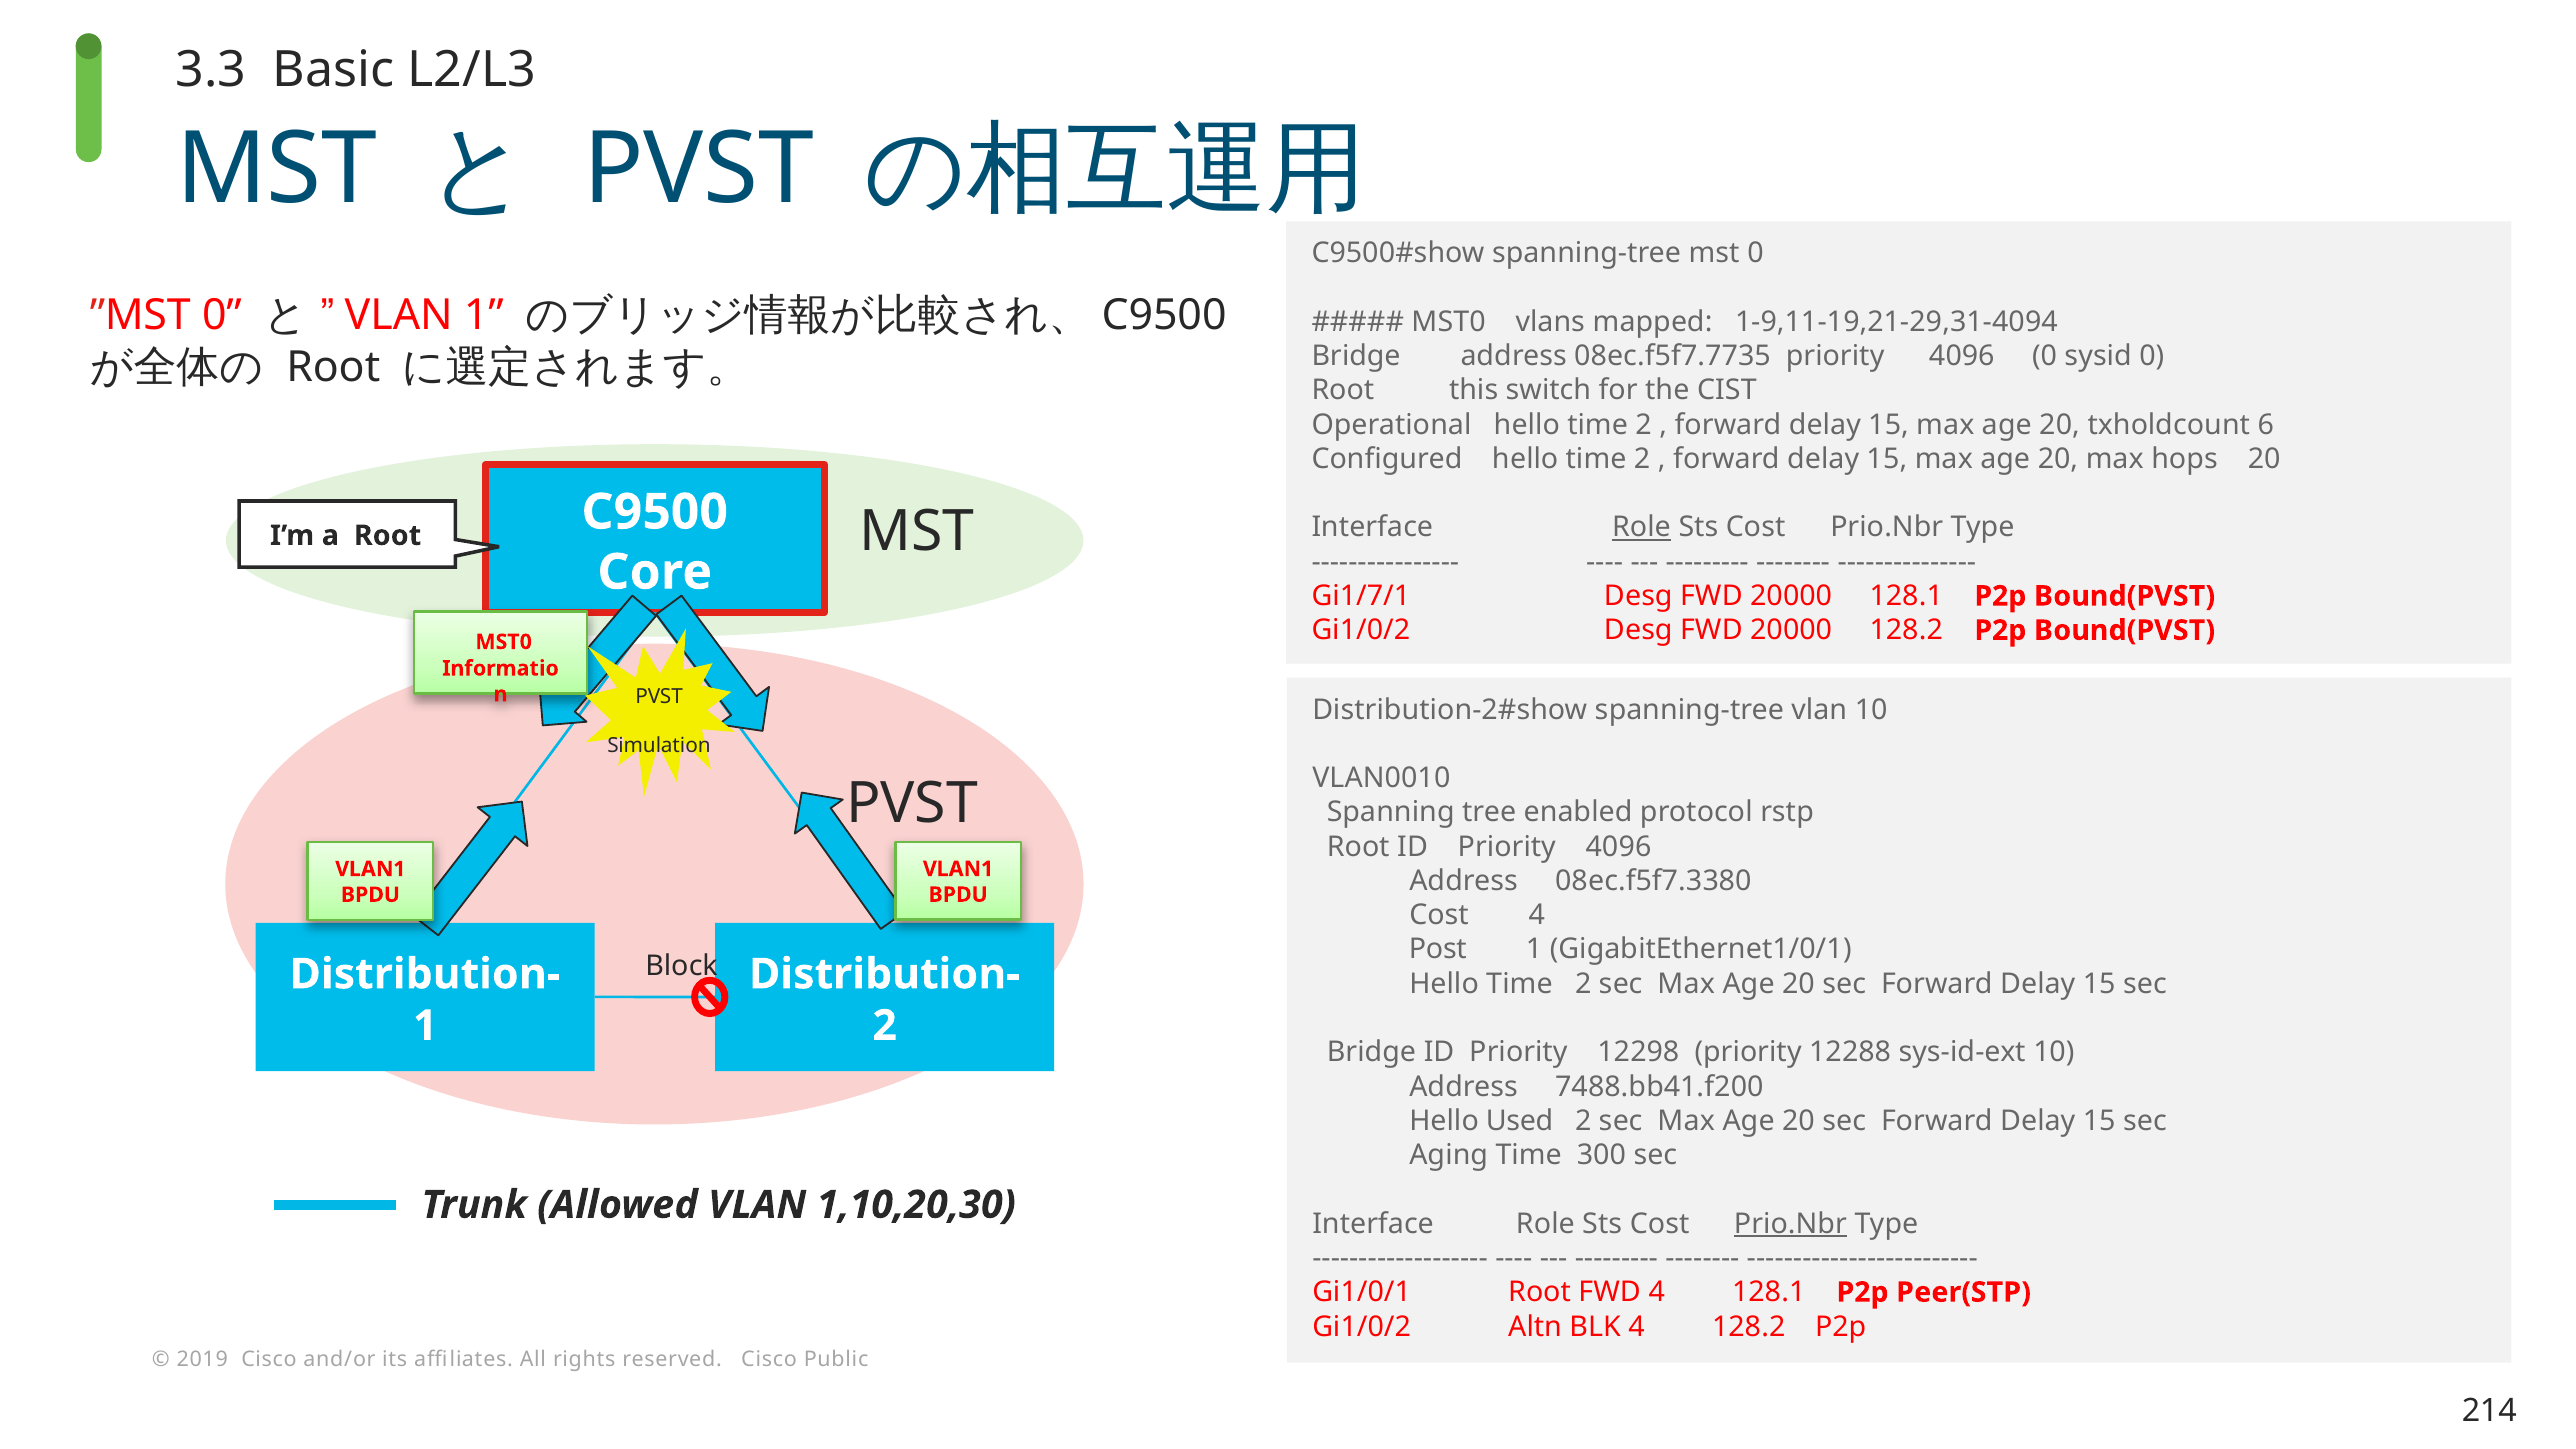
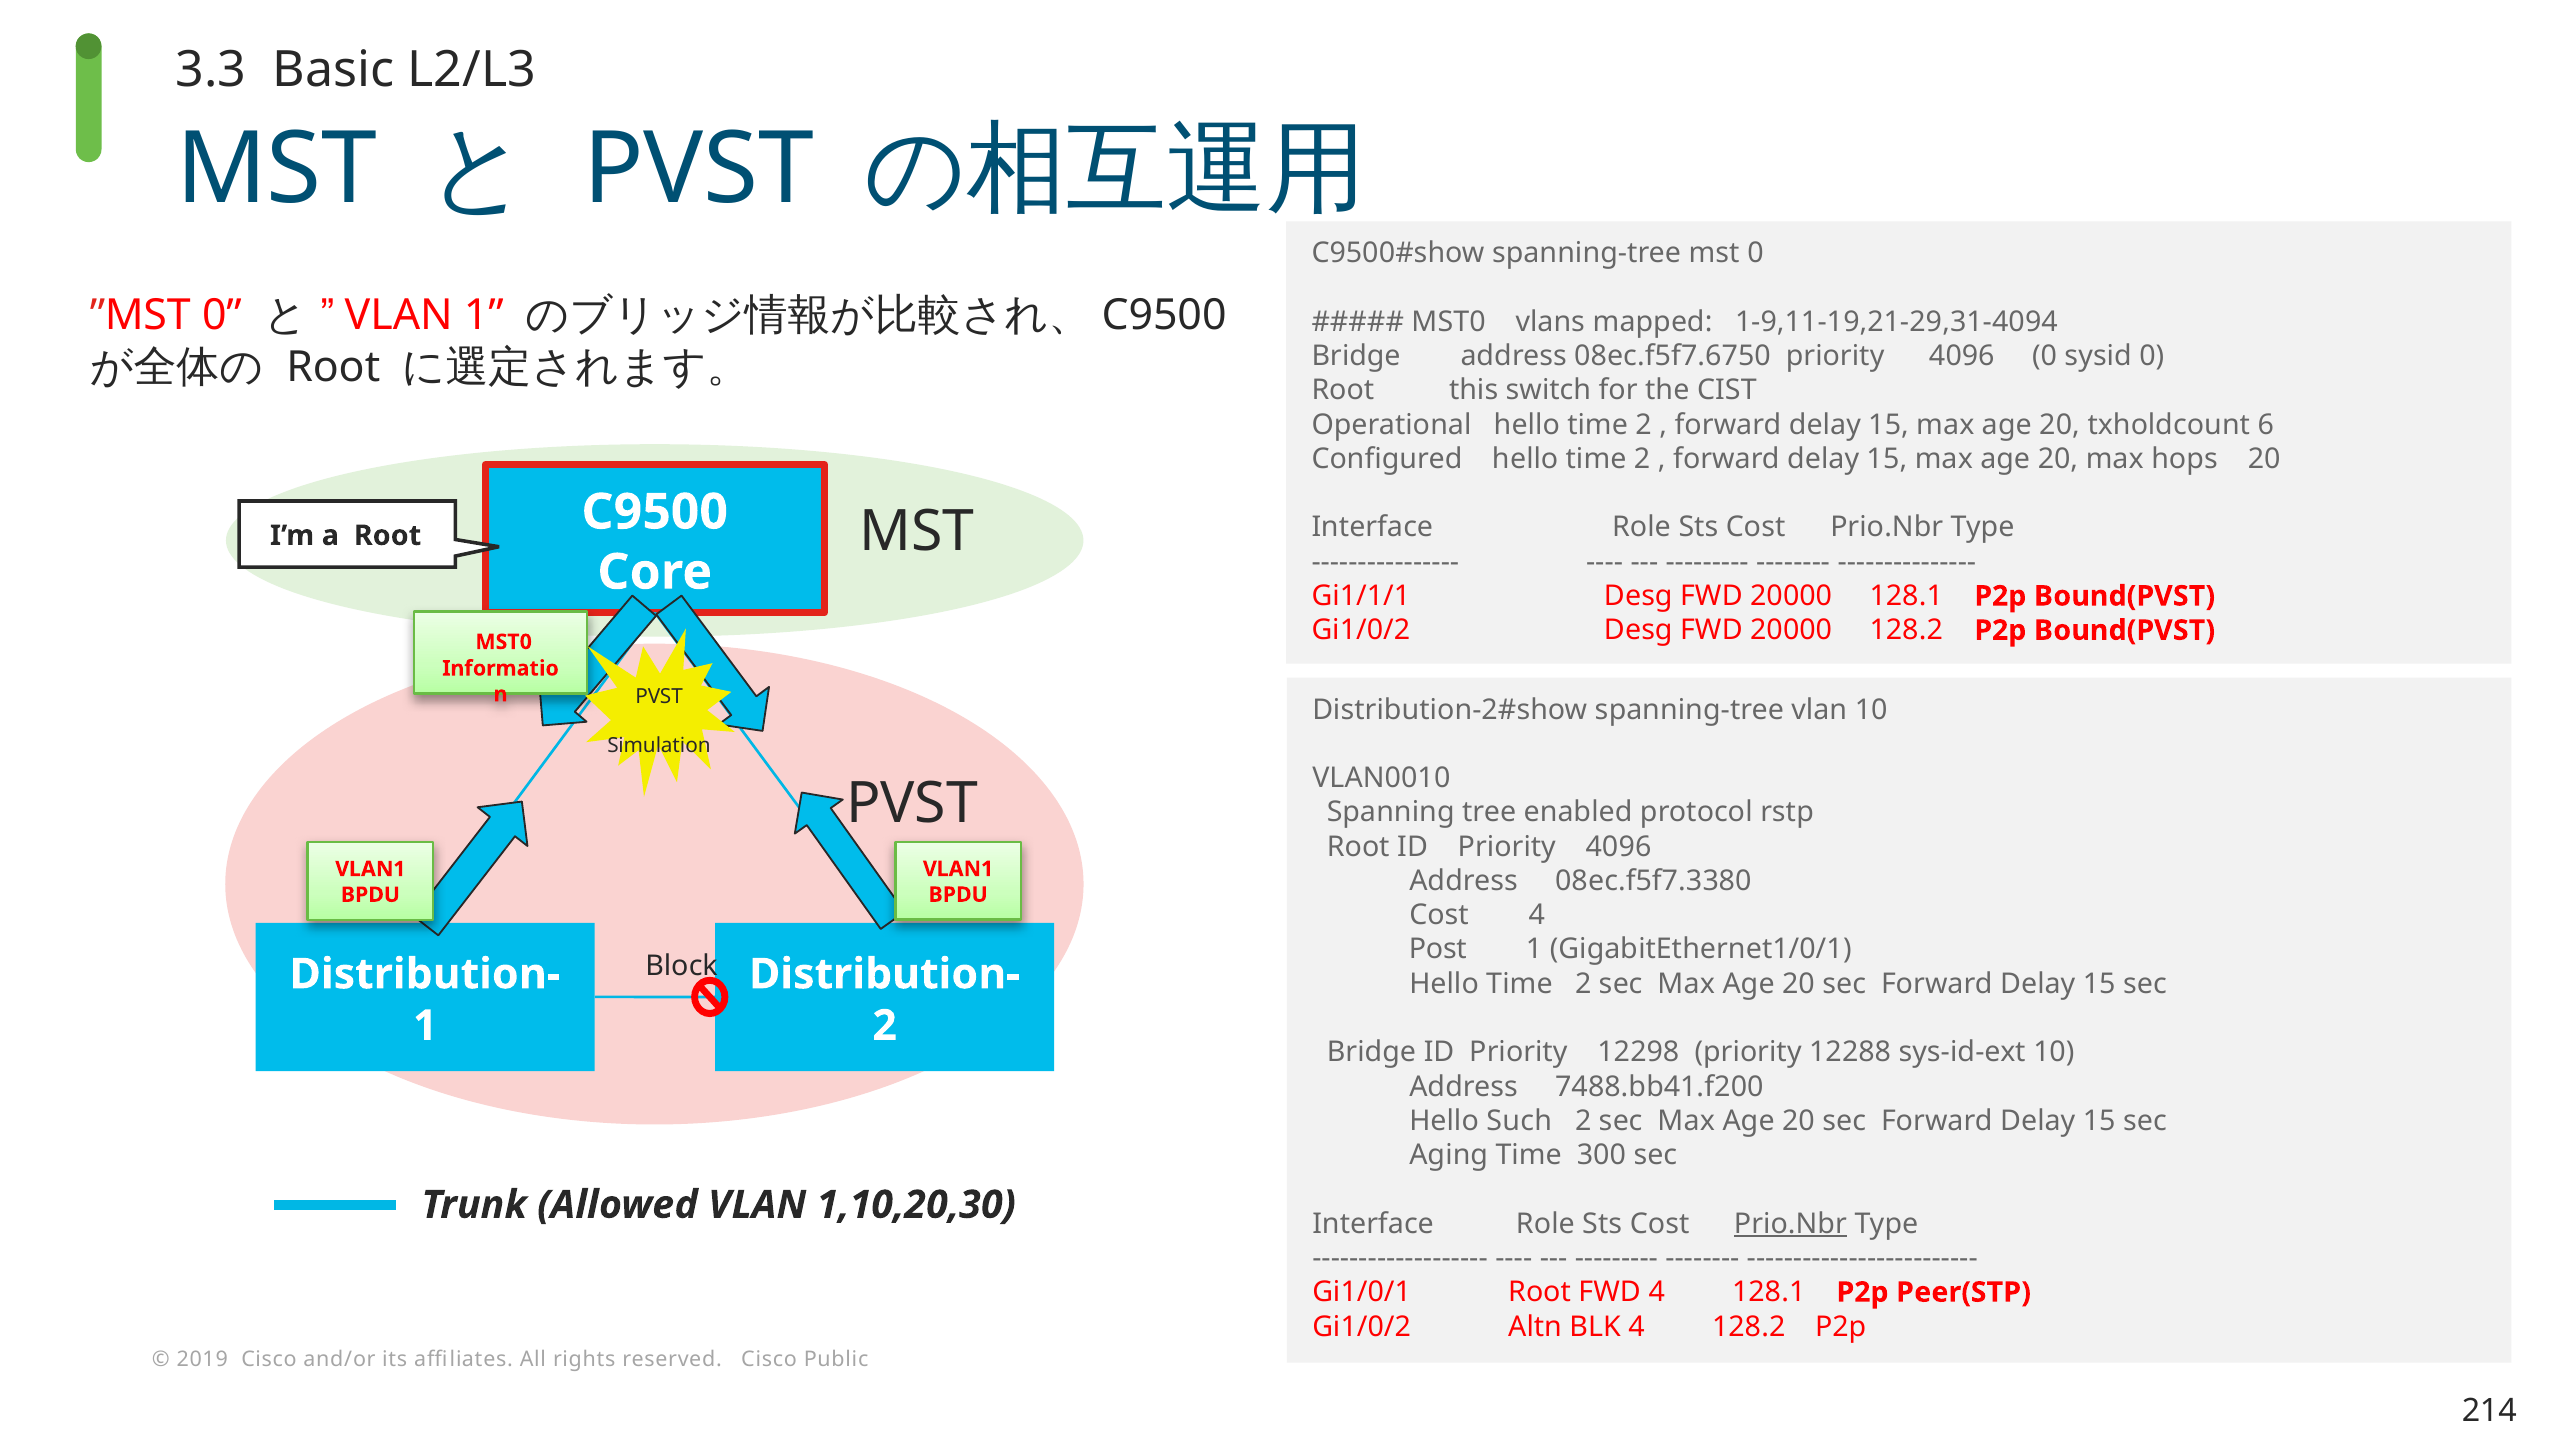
08ec.f5f7.7735: 08ec.f5f7.7735 -> 08ec.f5f7.6750 (1673, 356)
Role underline: present -> none (1641, 528)
Gi1/7/1: Gi1/7/1 -> Gi1/1/1 (1361, 596)
Used: Used -> Such (1519, 1121)
